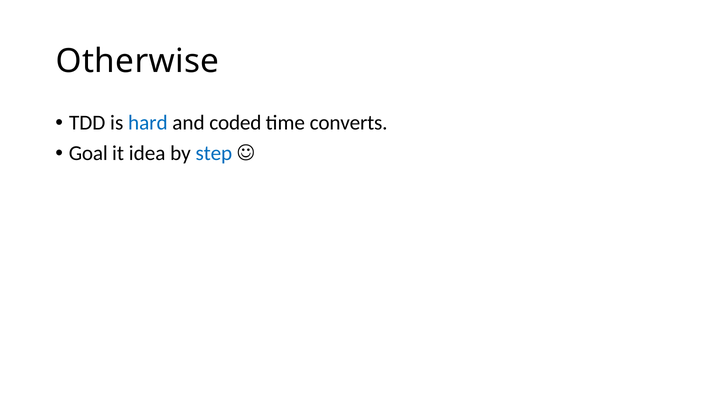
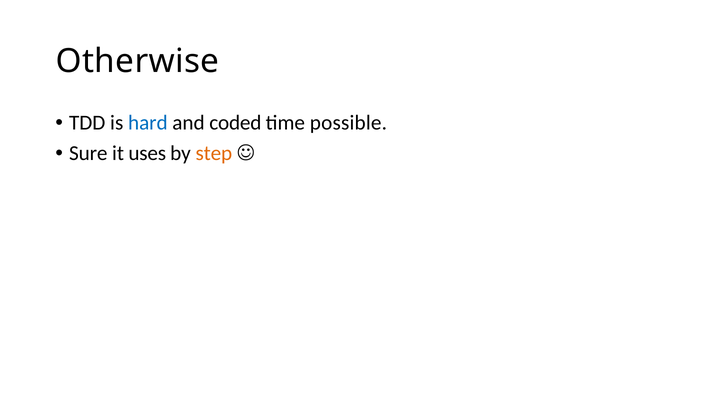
converts: converts -> possible (348, 123)
Goal: Goal -> Sure (88, 153)
idea: idea -> uses (147, 153)
step colour: blue -> orange (214, 153)
